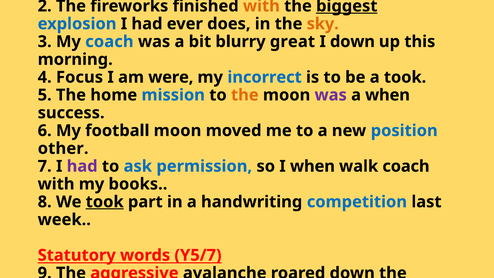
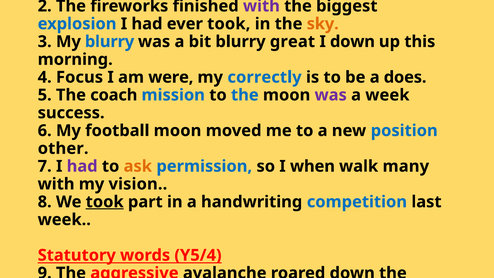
with colour: orange -> purple (261, 6)
biggest underline: present -> none (347, 6)
ever does: does -> took (229, 24)
My coach: coach -> blurry (110, 42)
incorrect: incorrect -> correctly (265, 77)
a took: took -> does (405, 77)
home: home -> coach (114, 95)
the colour: orange -> blue (245, 95)
a when: when -> week (387, 95)
ask colour: blue -> orange (138, 166)
walk coach: coach -> many (406, 166)
books: books -> vision (138, 184)
Y5/7: Y5/7 -> Y5/4 (198, 255)
